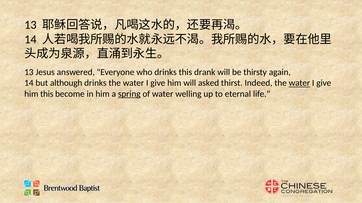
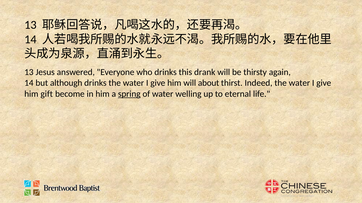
asked: asked -> about (209, 83)
water underline: present -> none (299, 83)
him this: this -> gift (47, 94)
